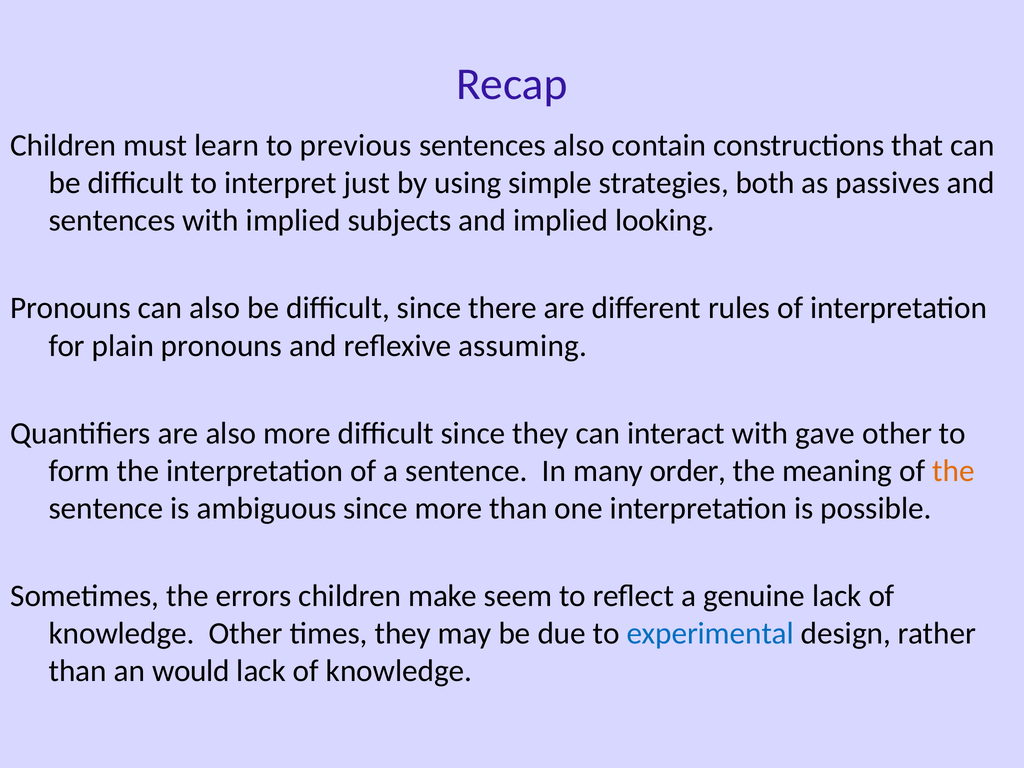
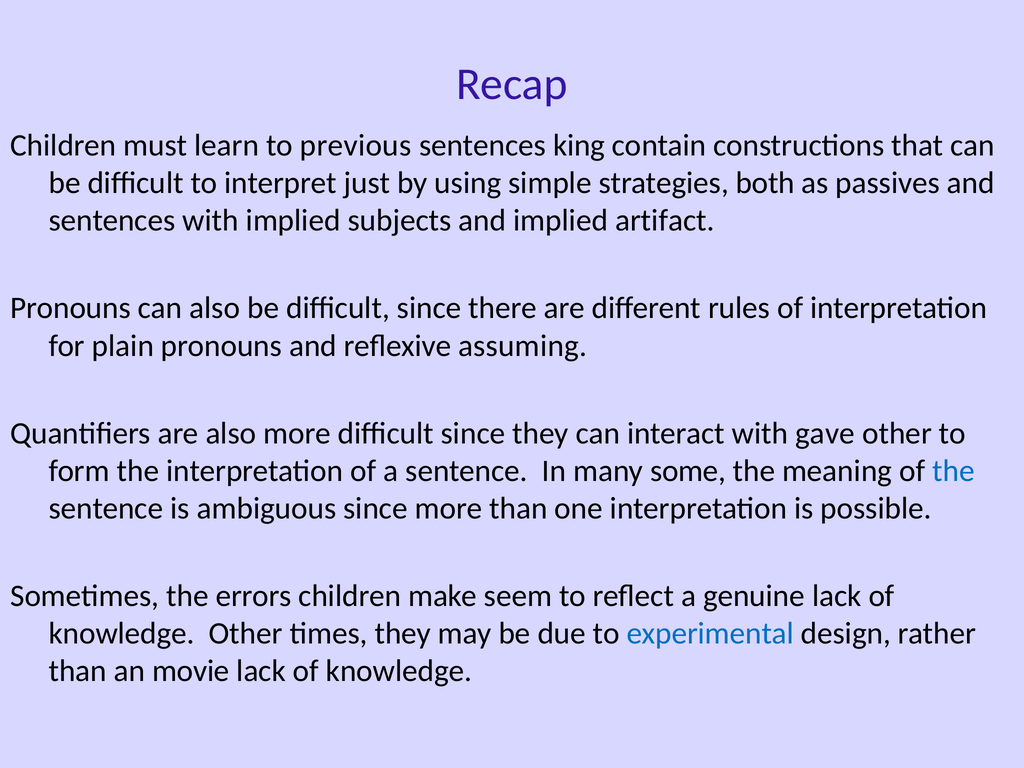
sentences also: also -> king (579, 146)
looking: looking -> artifact (665, 221)
order: order -> some (688, 471)
the colour: orange -> blue (953, 471)
would: would -> movie (191, 671)
